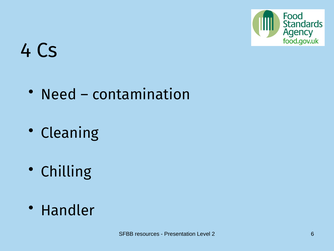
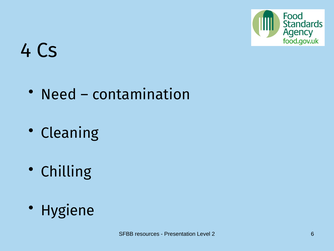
Handler: Handler -> Hygiene (68, 210)
